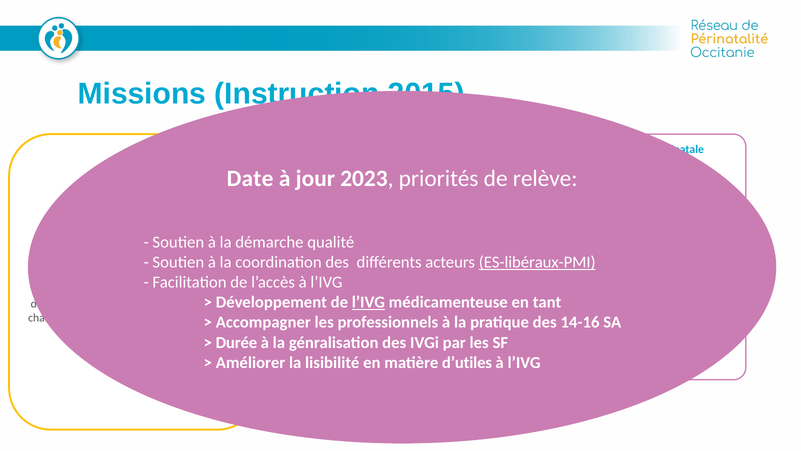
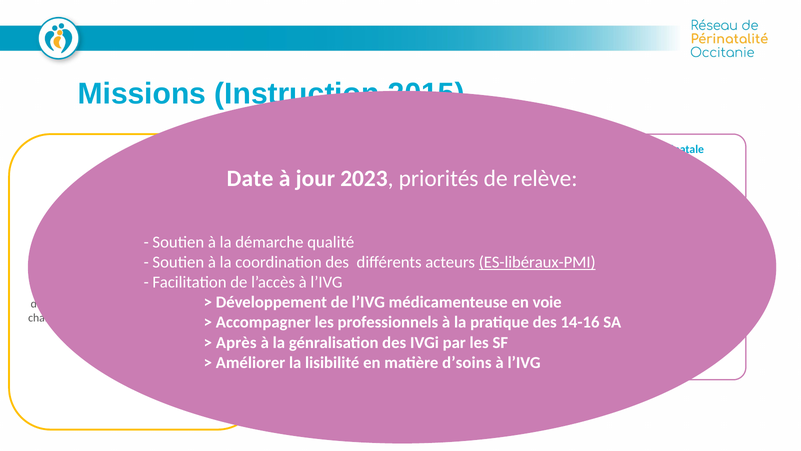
l’IVG underline: present -> none (368, 302)
tant: tant -> voie (547, 302)
Durée: Durée -> Après (236, 342)
d’utiles: d’utiles -> d’soins (467, 362)
